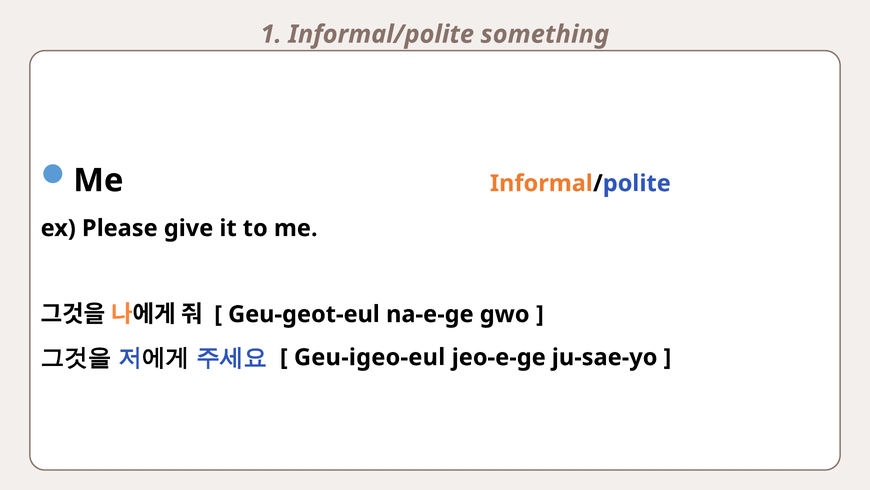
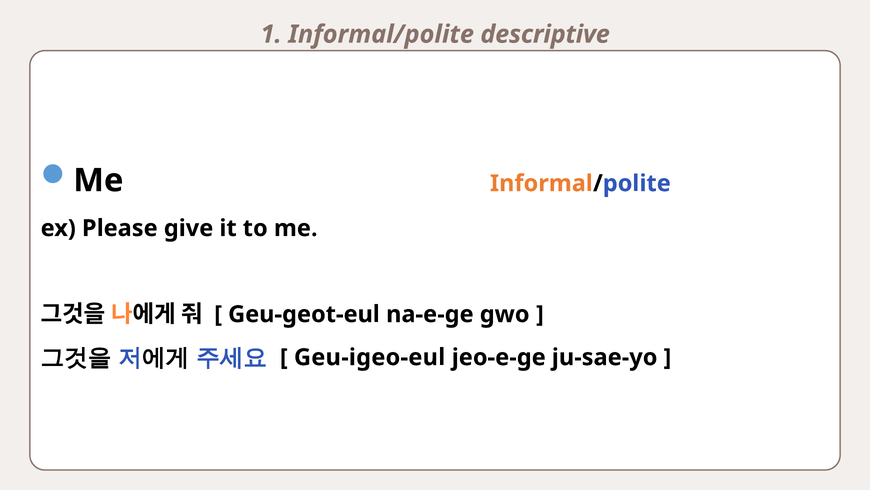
something: something -> descriptive (545, 34)
